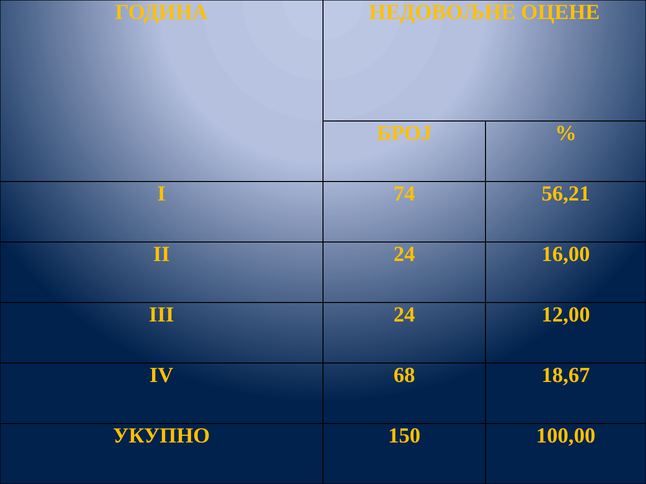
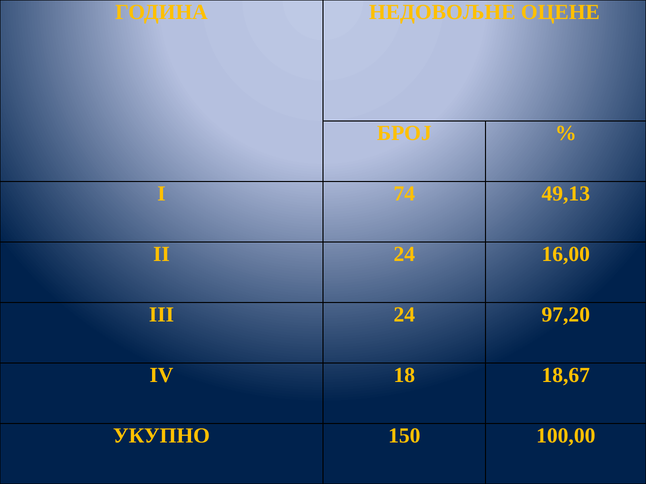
56,21: 56,21 -> 49,13 (566, 194)
12,00: 12,00 -> 97,20 (566, 315)
68: 68 -> 18 (404, 375)
